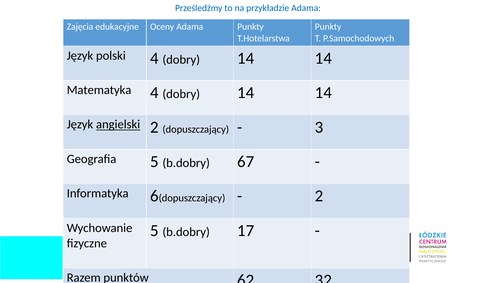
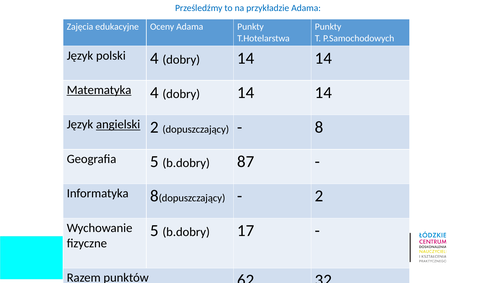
Matematyka underline: none -> present (99, 90)
3: 3 -> 8 (319, 127)
67: 67 -> 87 (246, 162)
Informatyka 6: 6 -> 8 (154, 196)
